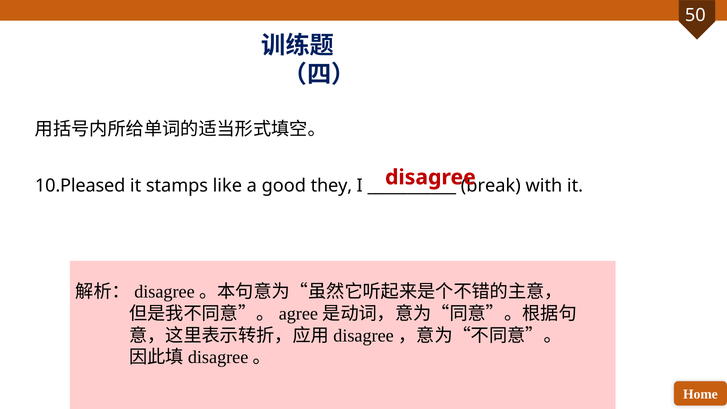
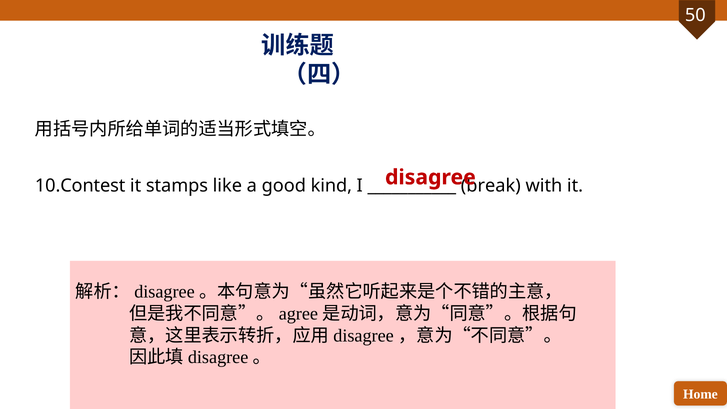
10.Pleased: 10.Pleased -> 10.Contest (80, 186)
they: they -> kind (331, 186)
